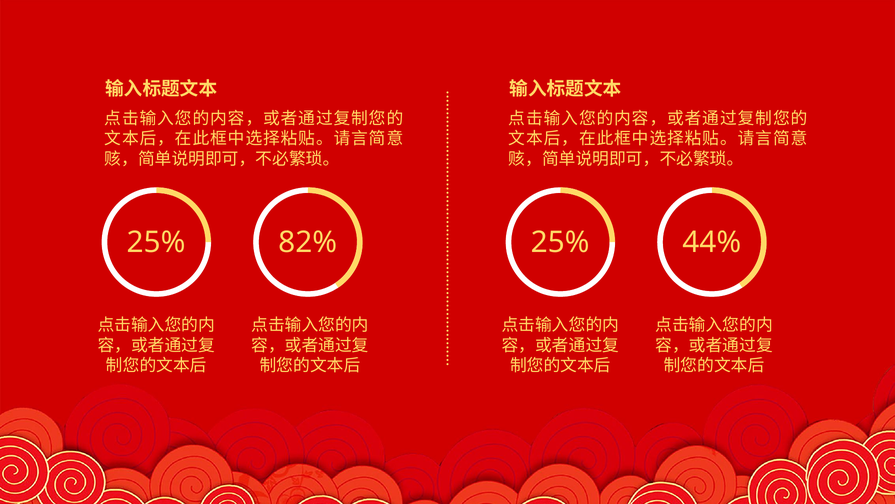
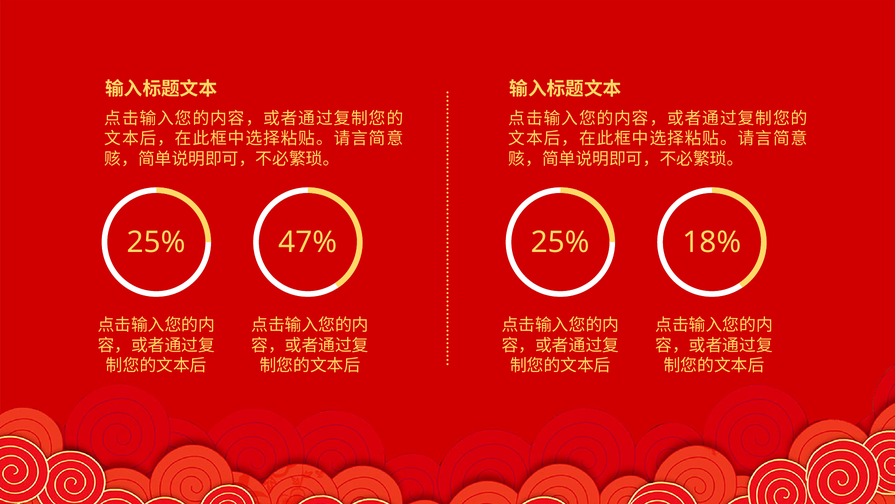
82%: 82% -> 47% (308, 242)
44%: 44% -> 18% (712, 242)
